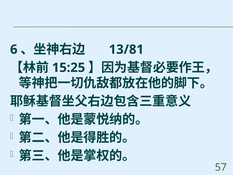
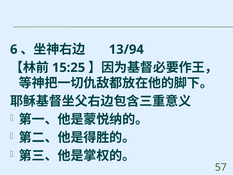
13/81: 13/81 -> 13/94 (126, 49)
